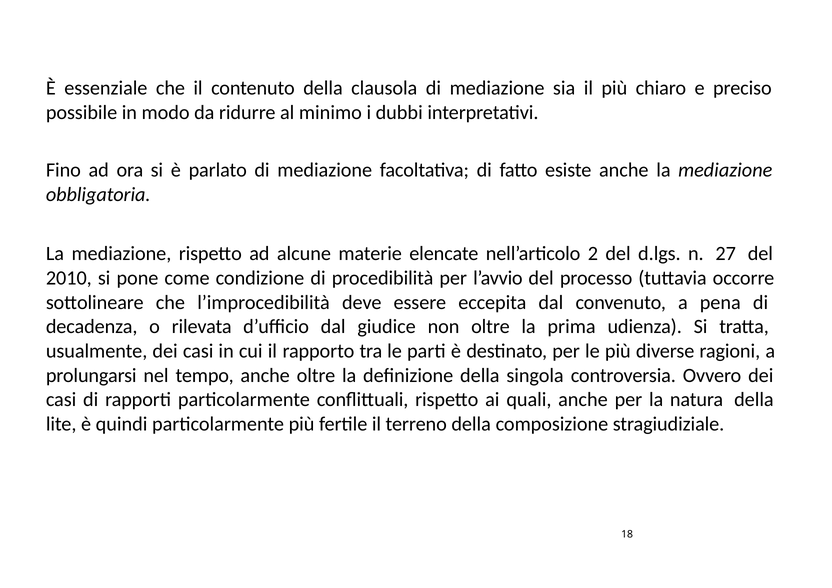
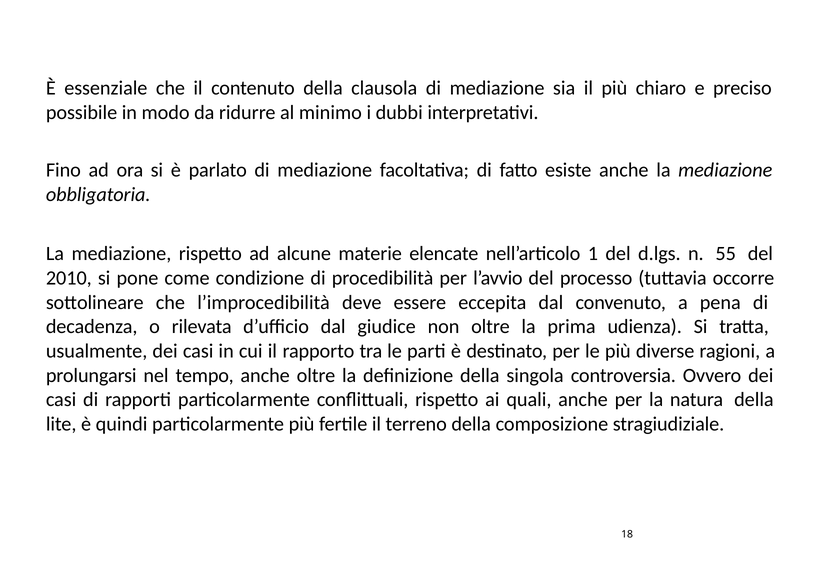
2: 2 -> 1 (593, 254)
27: 27 -> 55 (726, 254)
